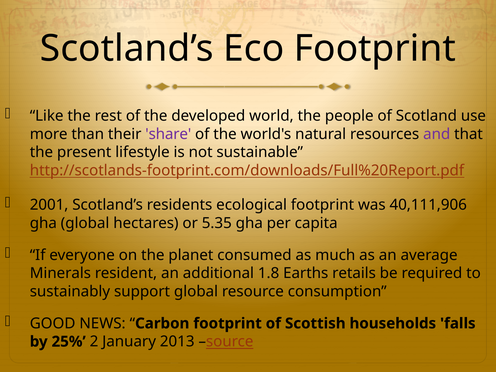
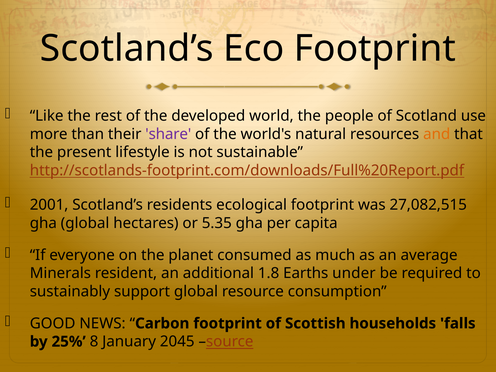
and colour: purple -> orange (437, 134)
40,111,906: 40,111,906 -> 27,082,515 (428, 205)
retails: retails -> under (354, 273)
2: 2 -> 8 (94, 342)
2013: 2013 -> 2045 (177, 342)
